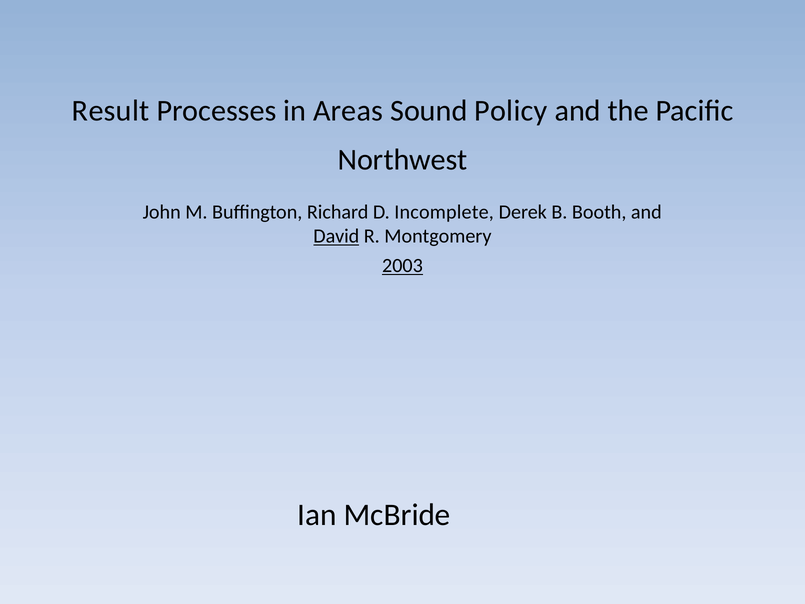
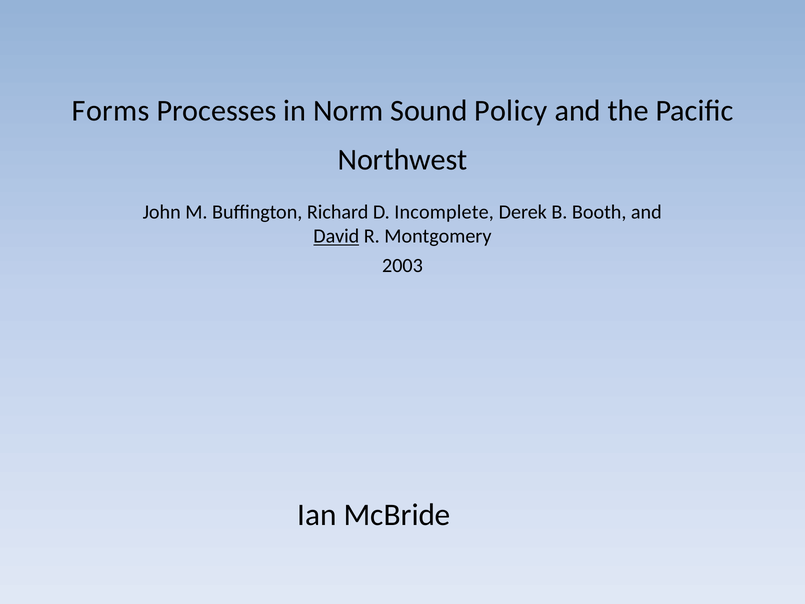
Result: Result -> Forms (111, 111)
Areas: Areas -> Norm (348, 111)
2003 underline: present -> none (402, 266)
